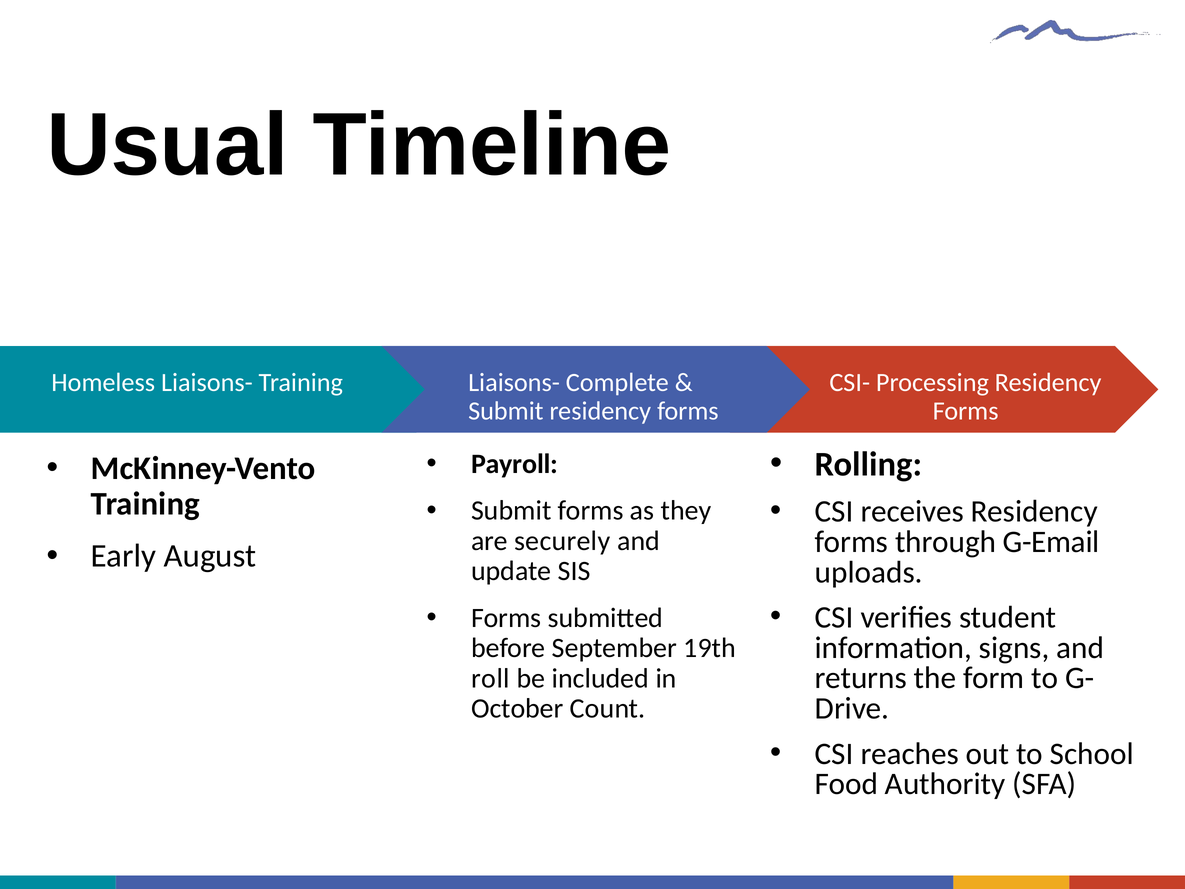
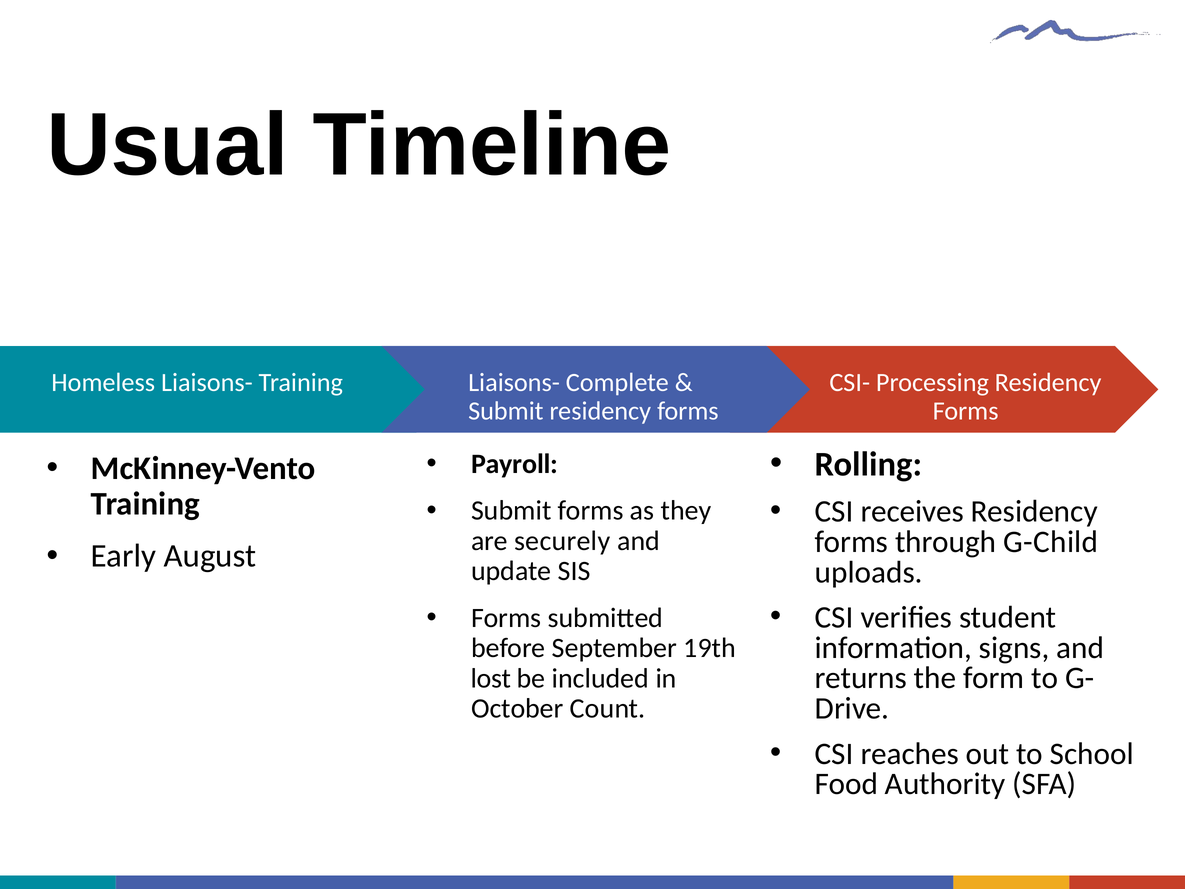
G-Email: G-Email -> G-Child (1051, 542)
roll: roll -> lost (491, 678)
